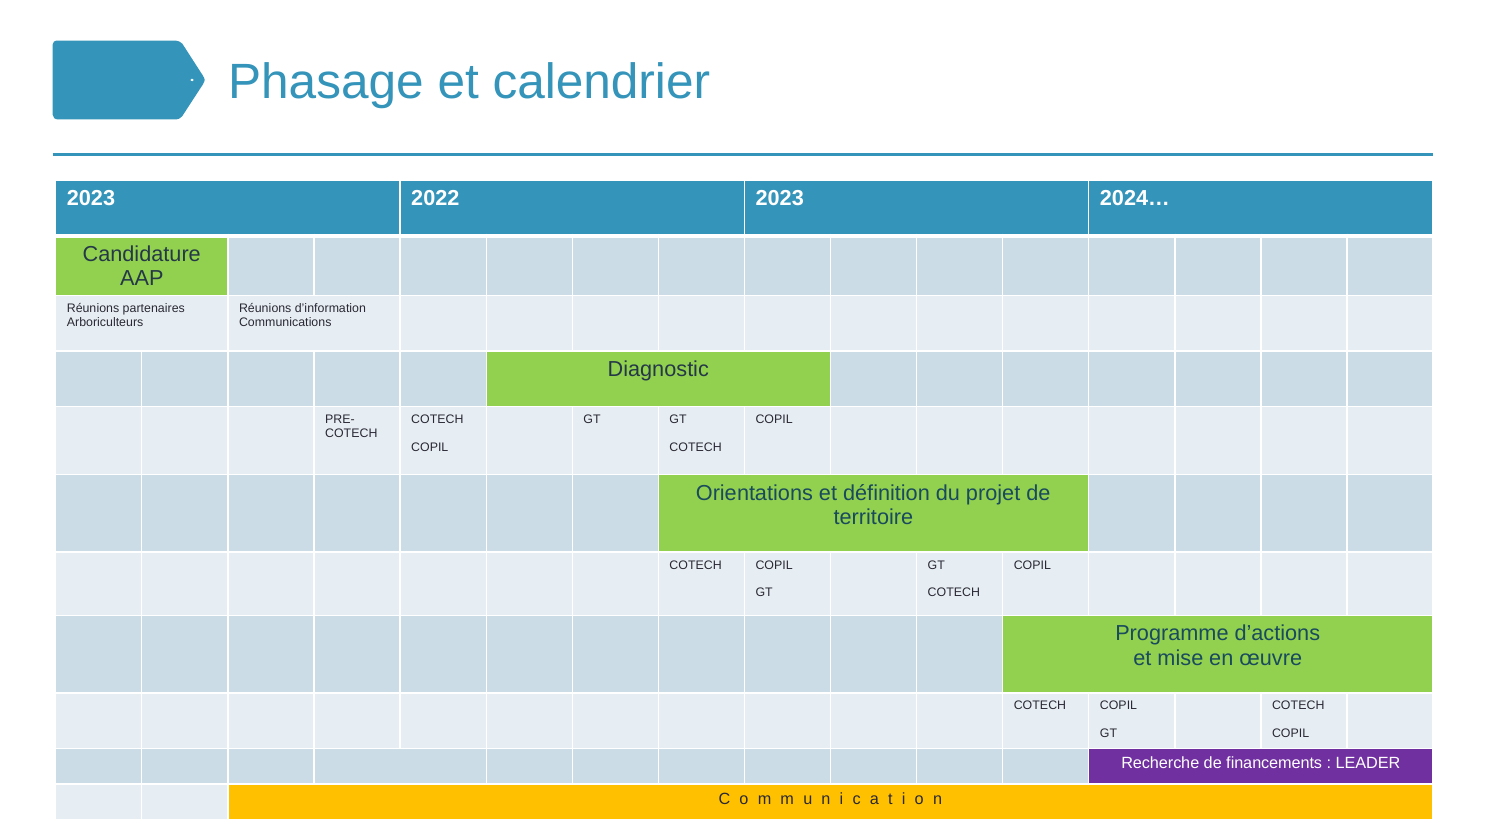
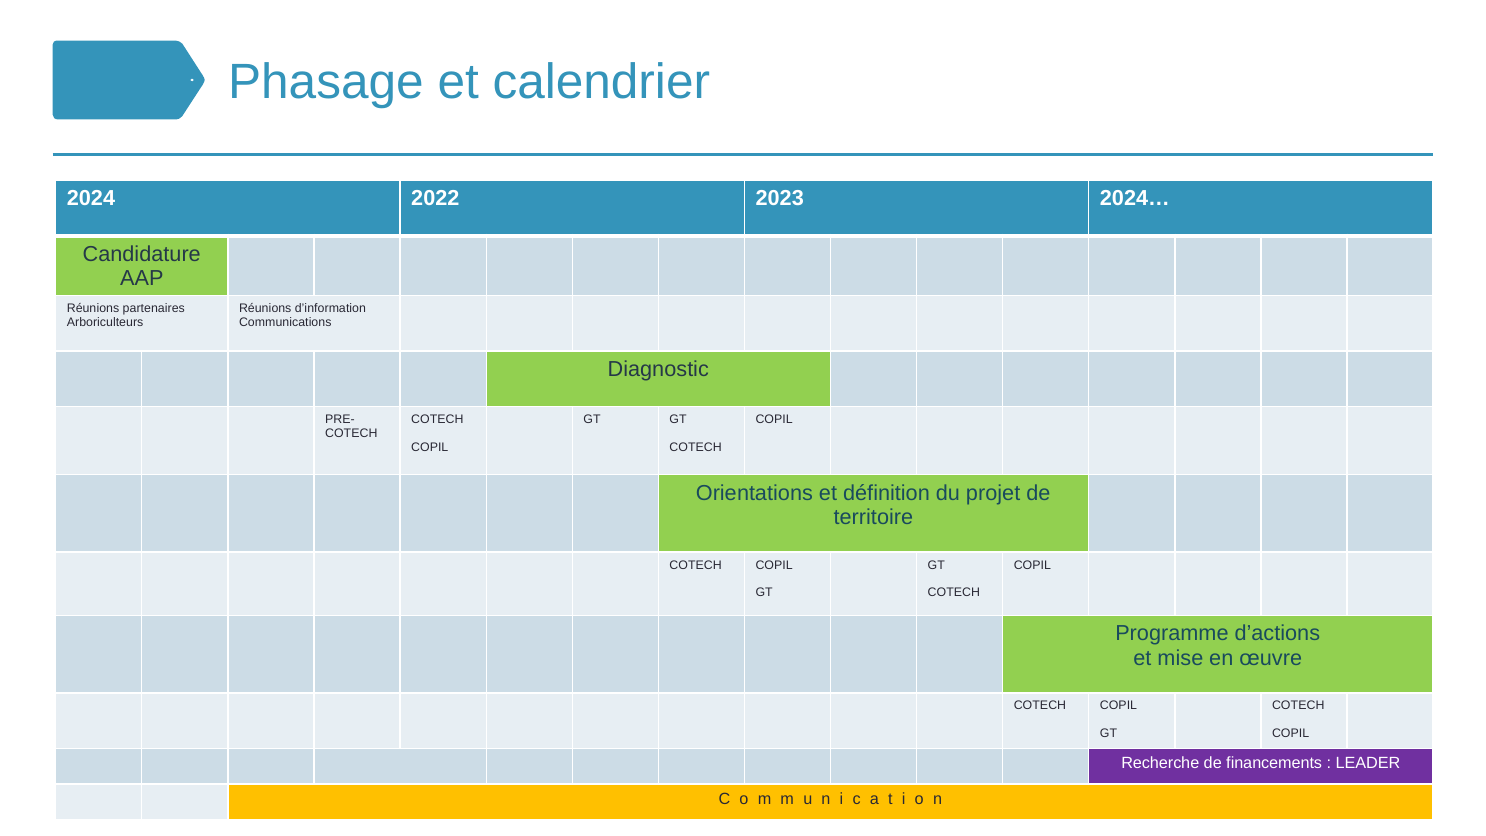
2023: 2023 -> 2024 (91, 199)
